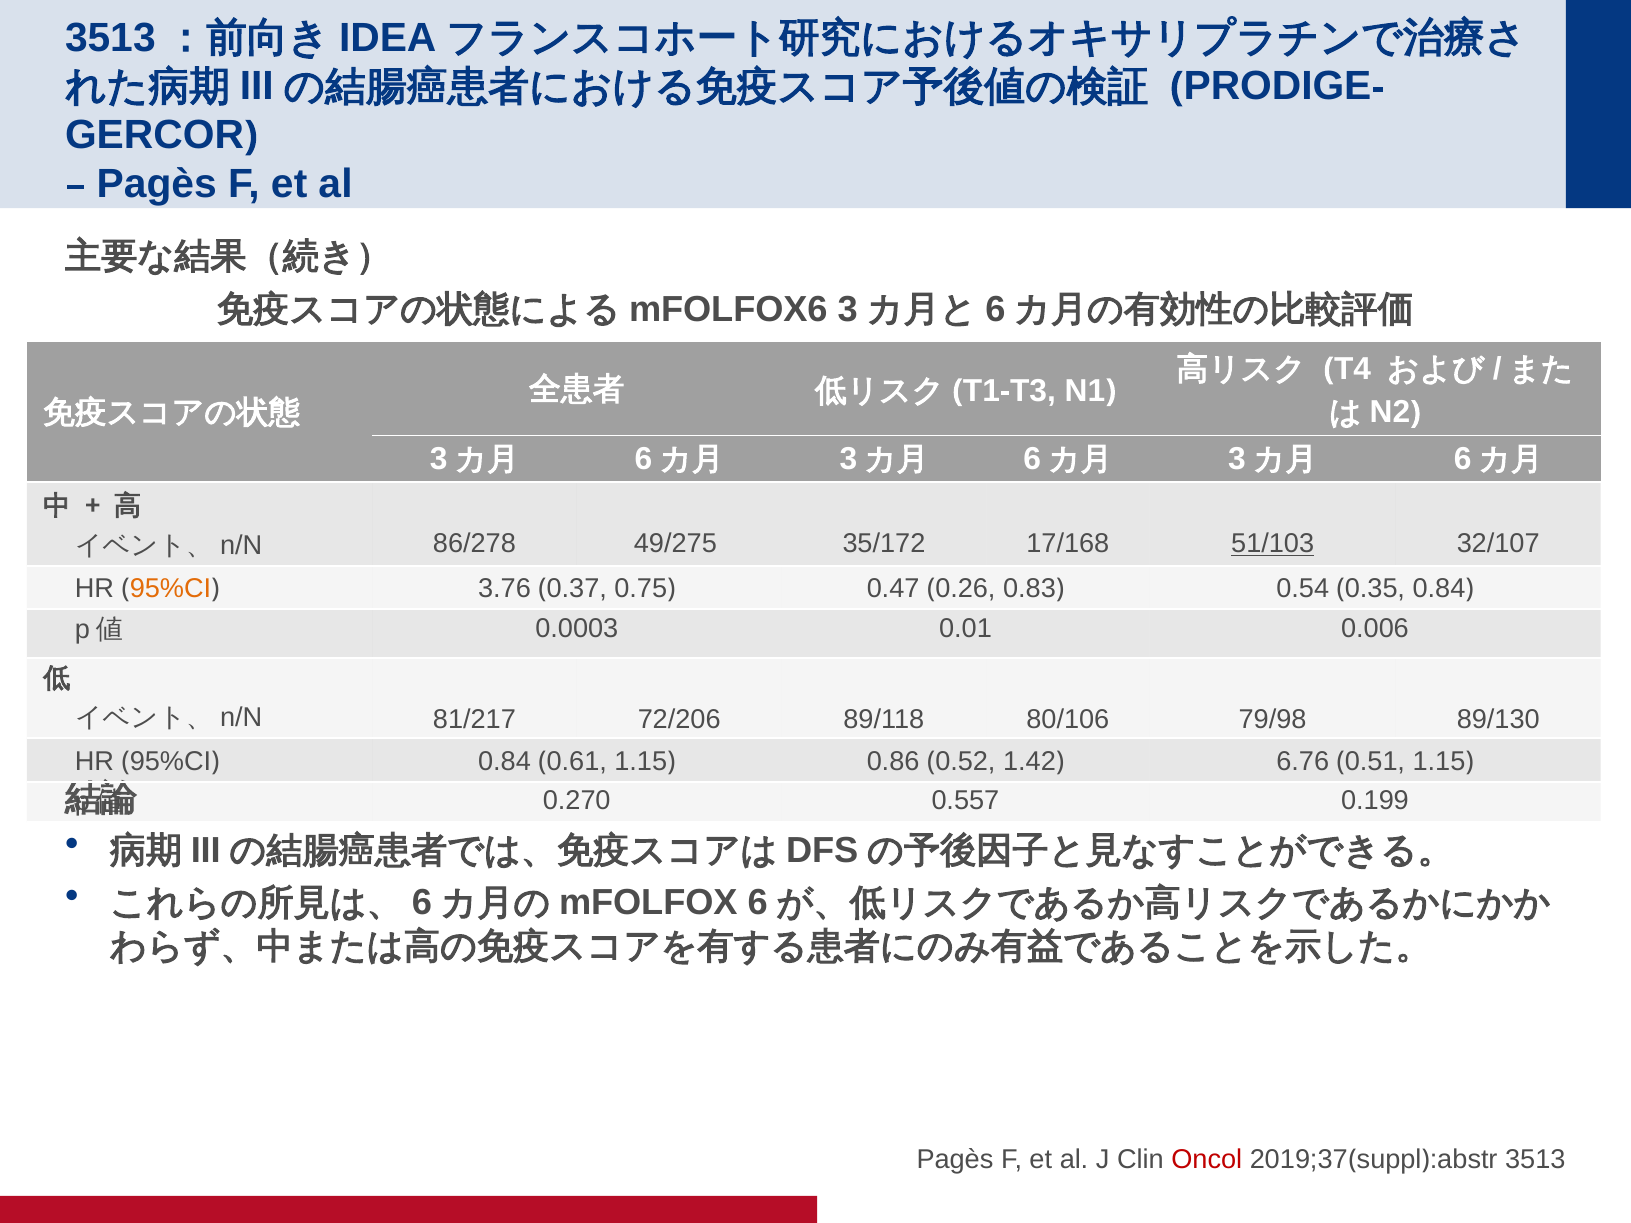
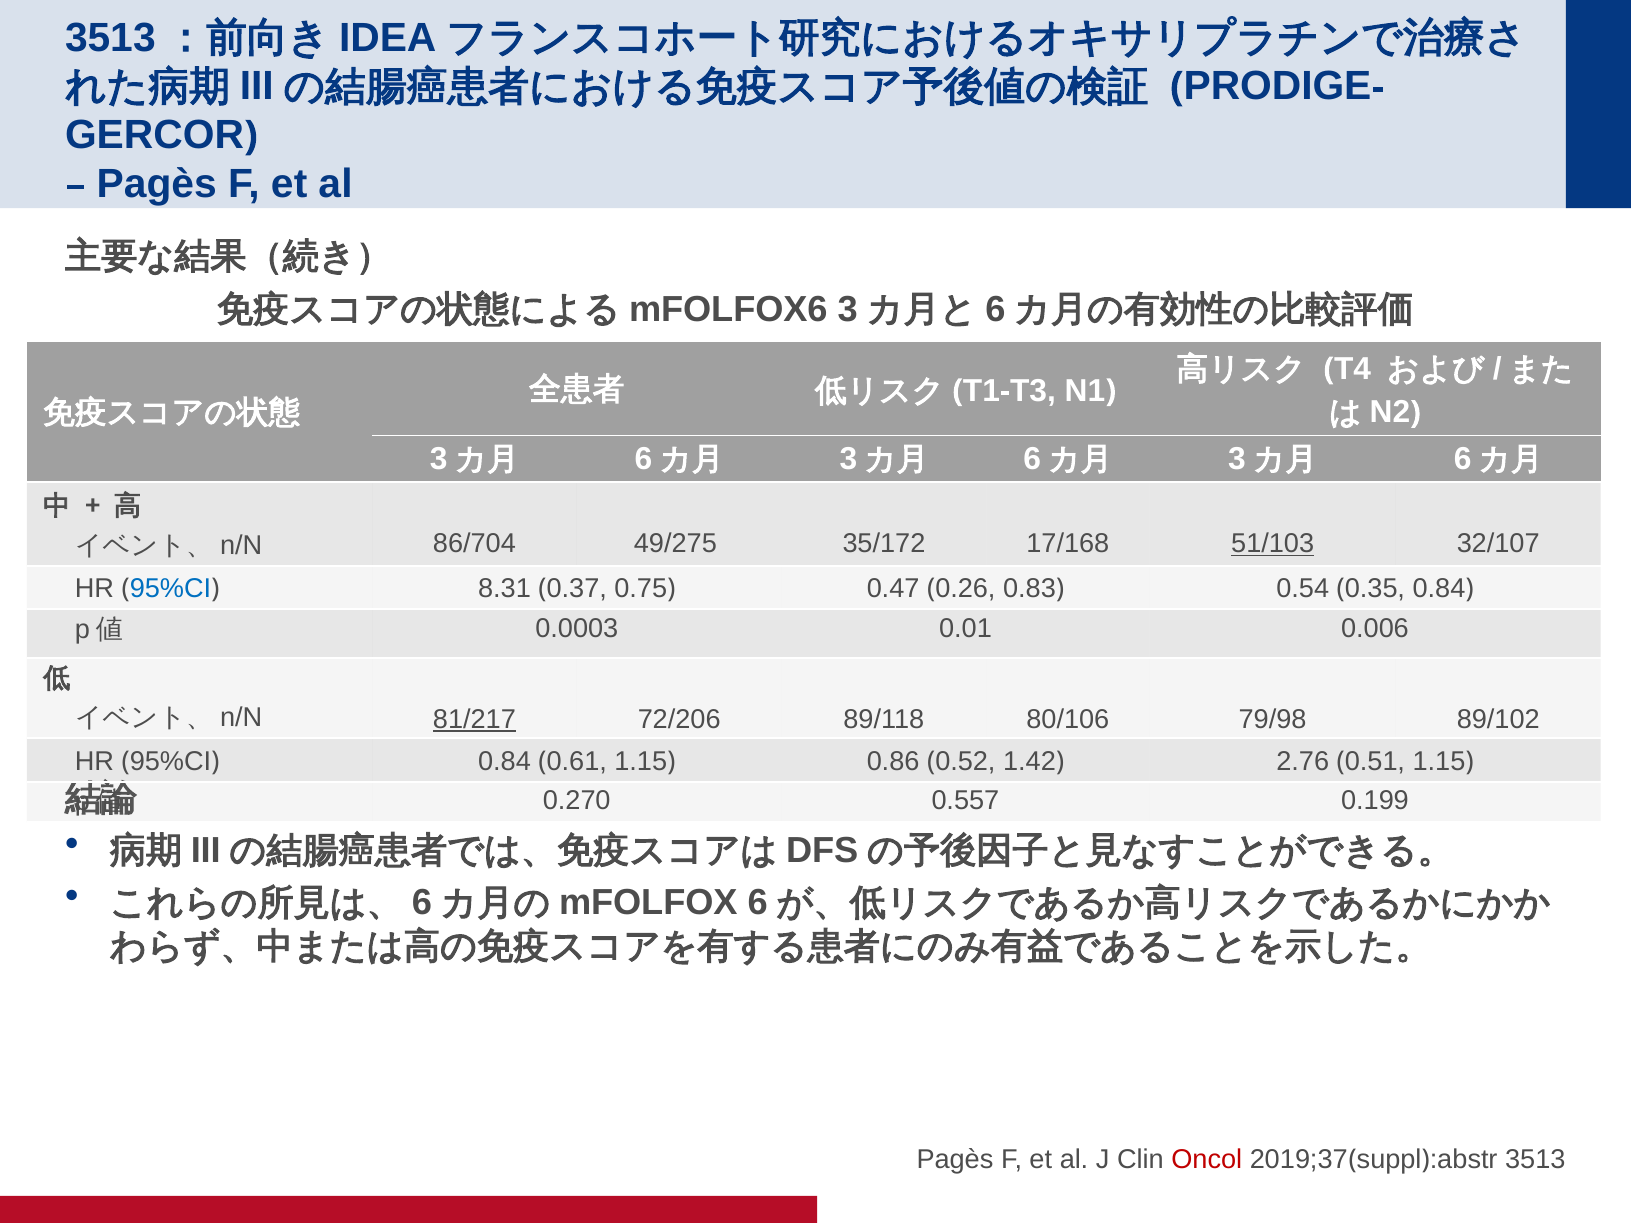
86/278: 86/278 -> 86/704 (474, 544)
95%CI colour: orange -> blue (171, 589)
3.76: 3.76 -> 8.31 (505, 589)
81/217 underline: none -> present (474, 719)
89/130: 89/130 -> 89/102 (1498, 719)
6.76: 6.76 -> 2.76 (1303, 762)
